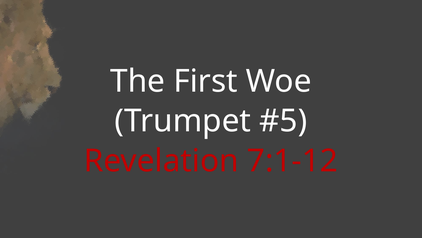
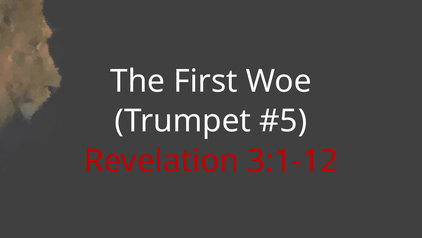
7:1-12: 7:1-12 -> 3:1-12 (292, 160)
